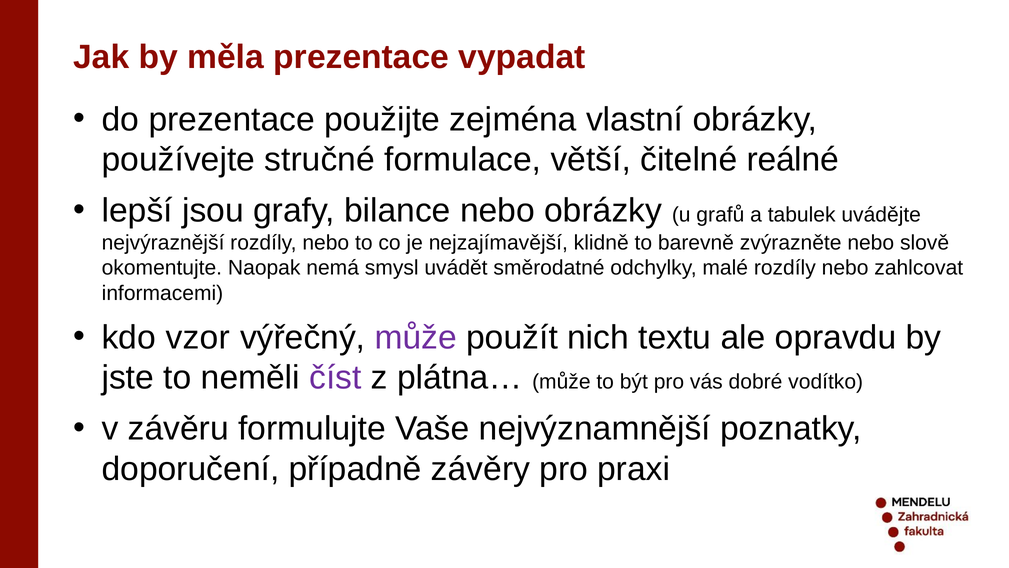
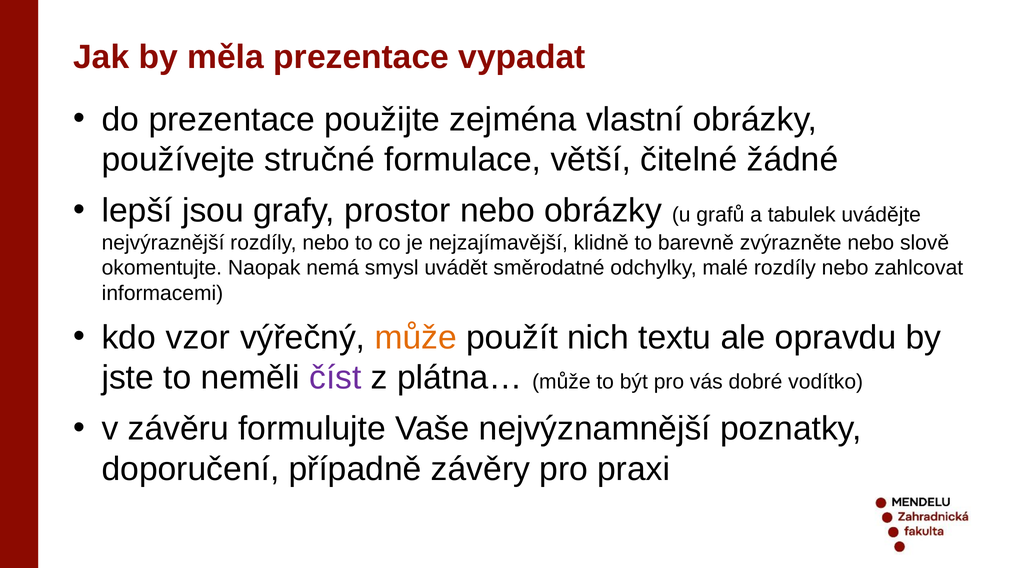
reálné: reálné -> žádné (793, 160)
bilance: bilance -> prostor (397, 211)
může colour: purple -> orange (416, 337)
